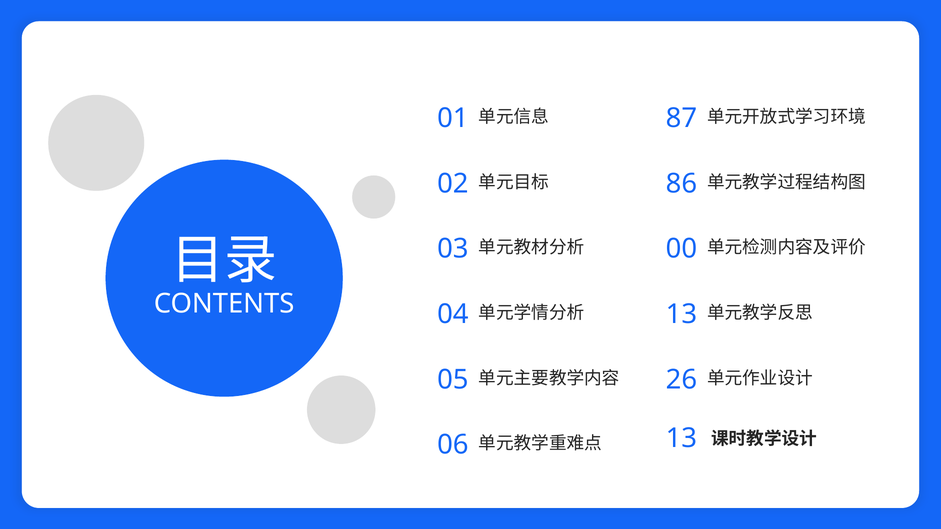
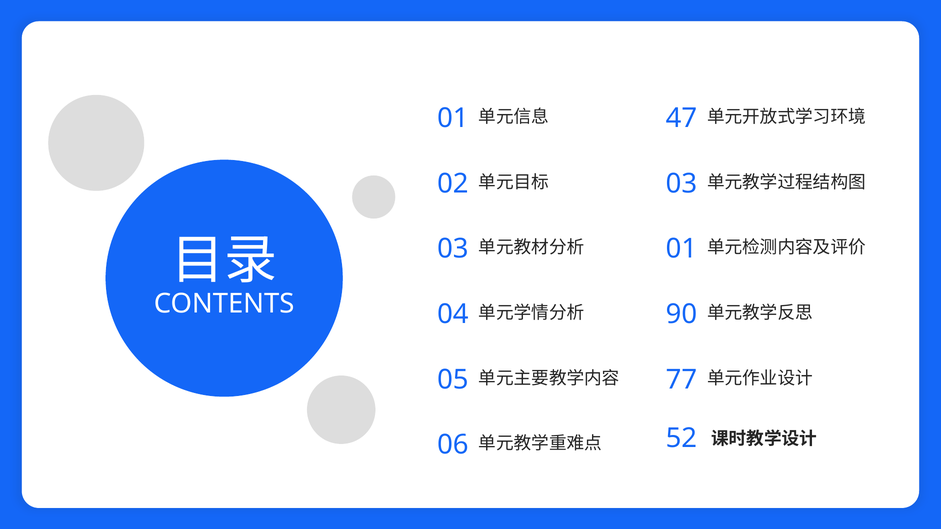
87: 87 -> 47 (681, 118)
86: 86 -> 03 (681, 184)
00: 00 -> 01 (681, 249)
13: 13 -> 90 (681, 314)
26: 26 -> 77 (681, 380)
13: 13 -> 52 (681, 438)
